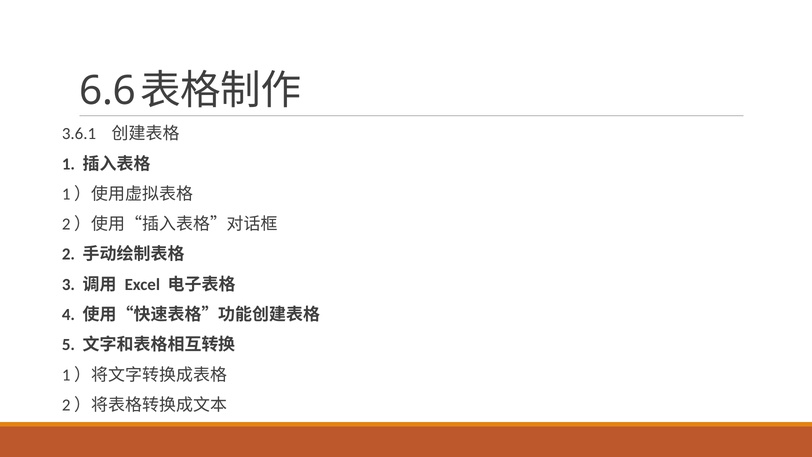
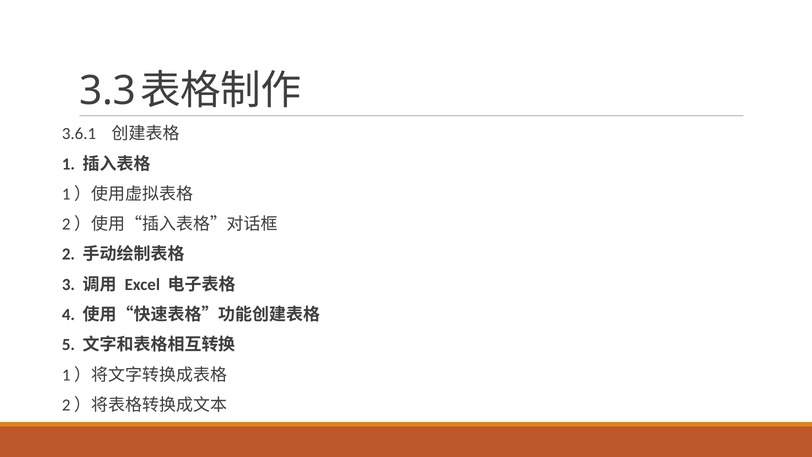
6.6: 6.6 -> 3.3 (108, 91)
